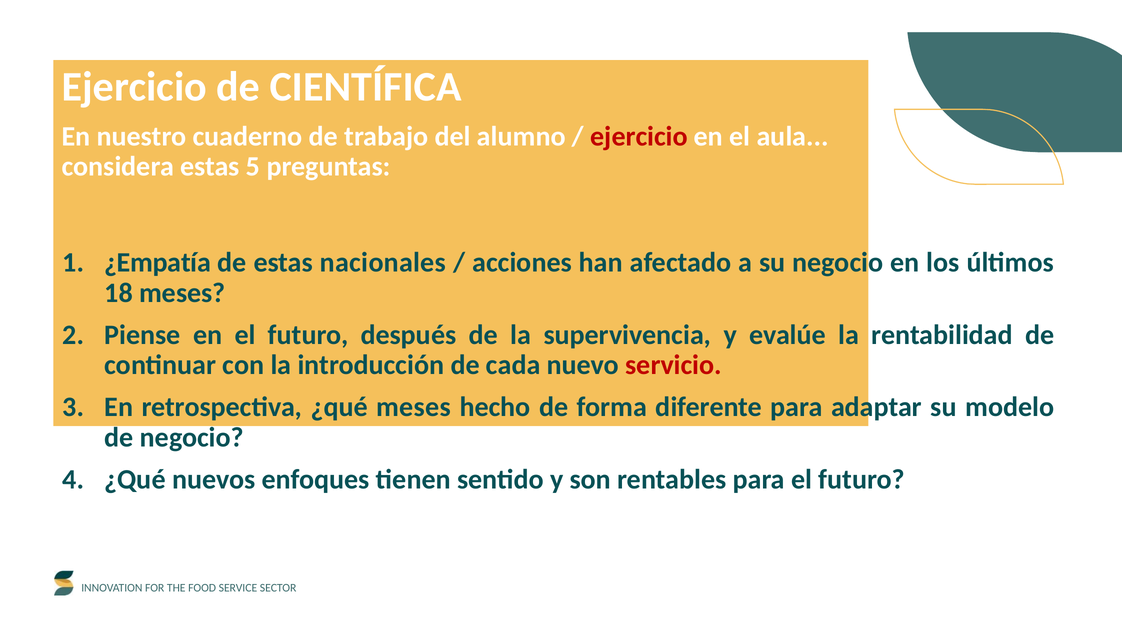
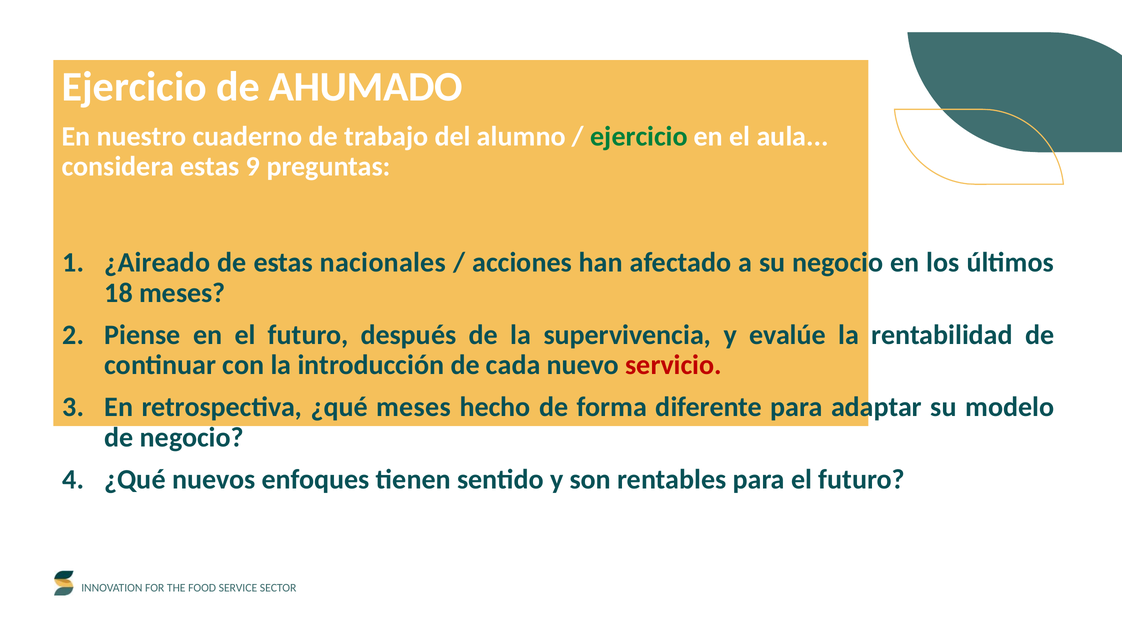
CIENTÍFICA: CIENTÍFICA -> AHUMADO (366, 87)
ejercicio colour: red -> green (639, 136)
5: 5 -> 9 (253, 167)
¿Empatía: ¿Empatía -> ¿Aireado (157, 263)
